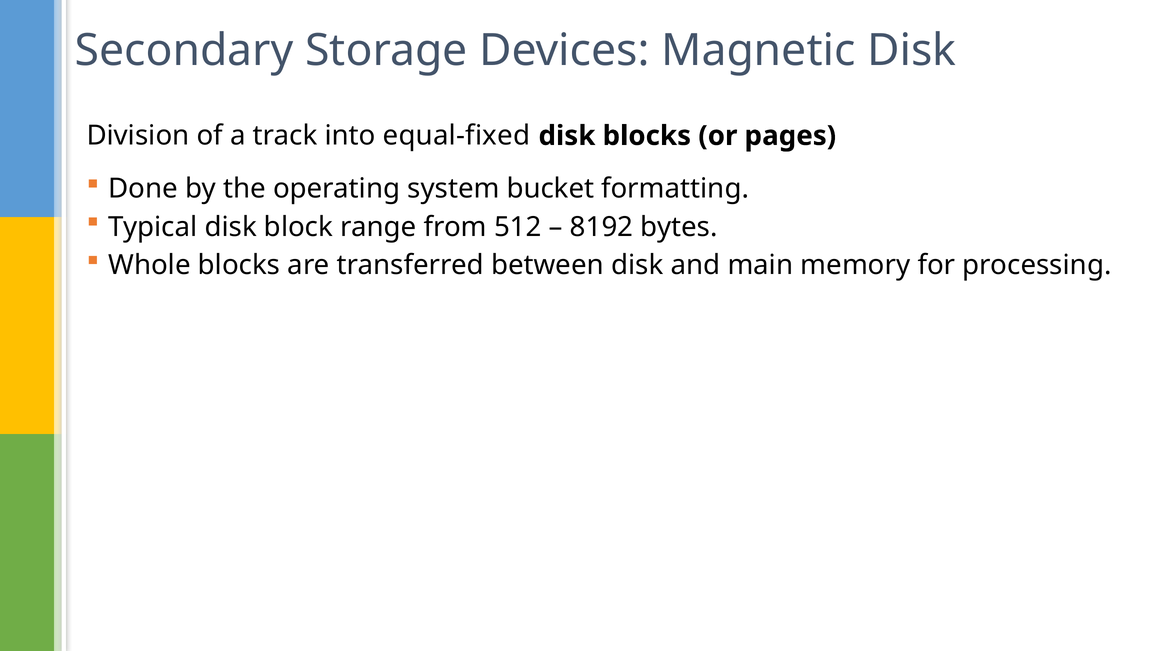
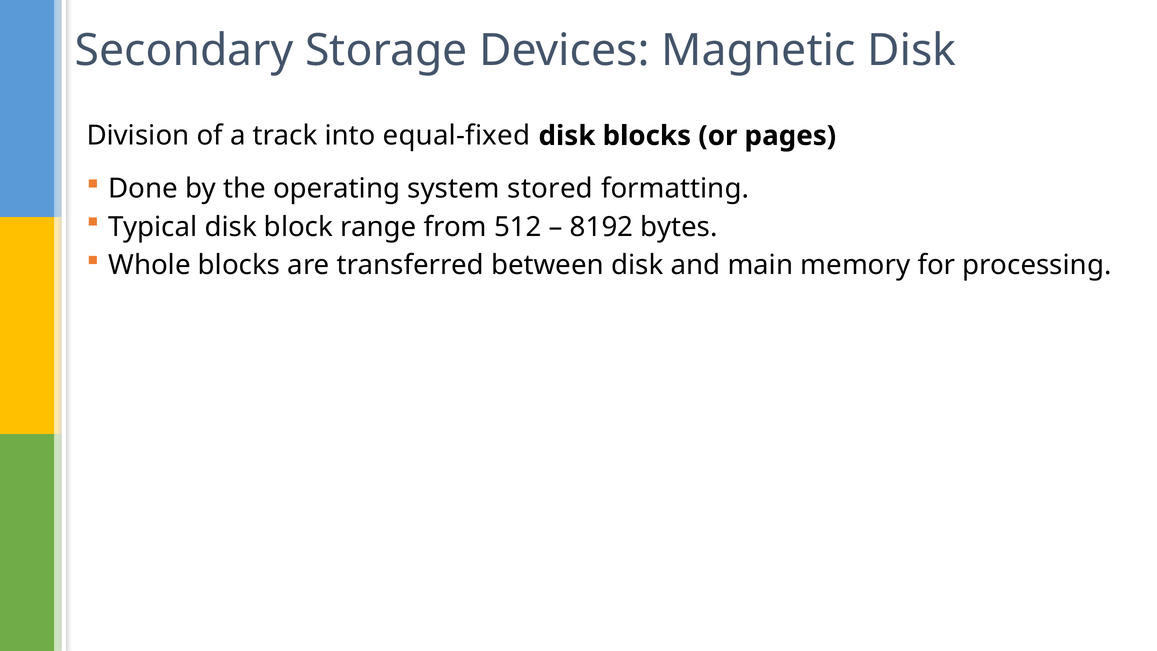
bucket: bucket -> stored (550, 189)
